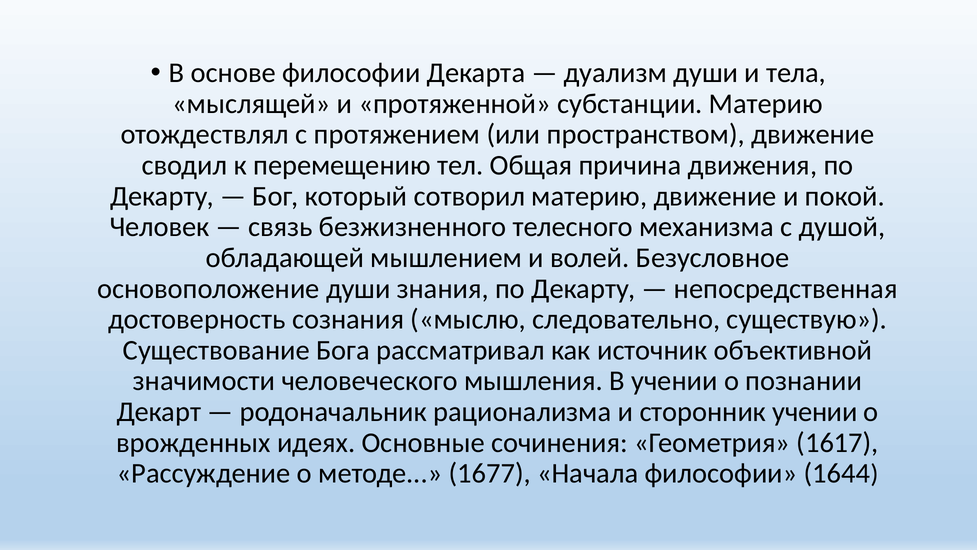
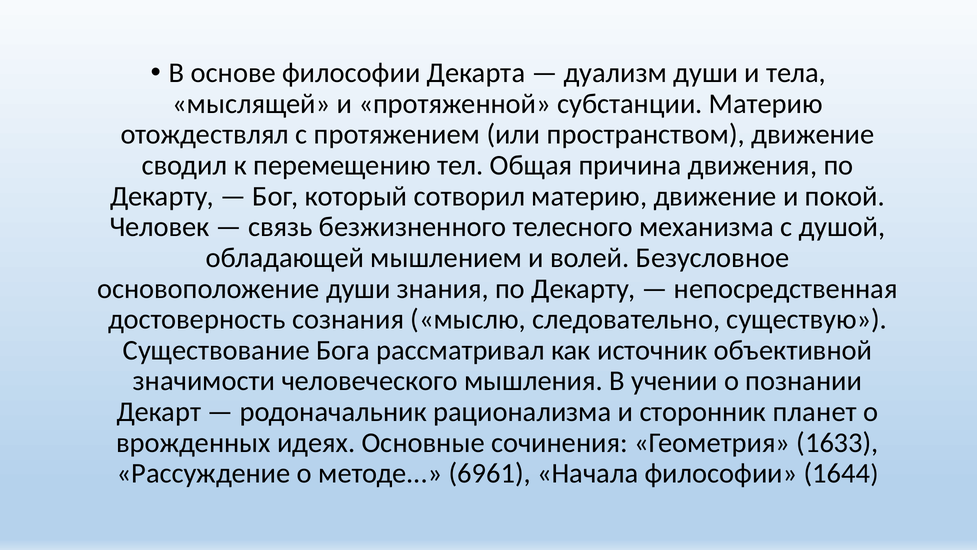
сторонник учении: учении -> планет (815, 411)
1617: 1617 -> 1633 (837, 442)
1677: 1677 -> 6961 (490, 473)
